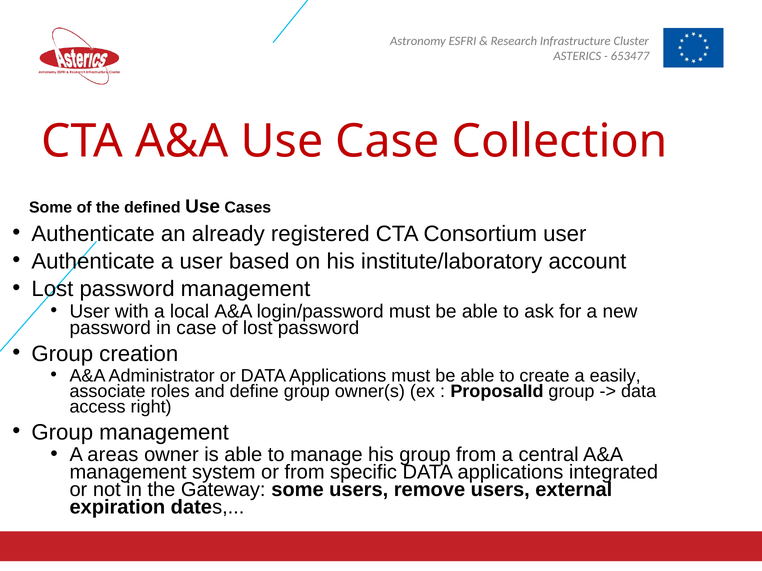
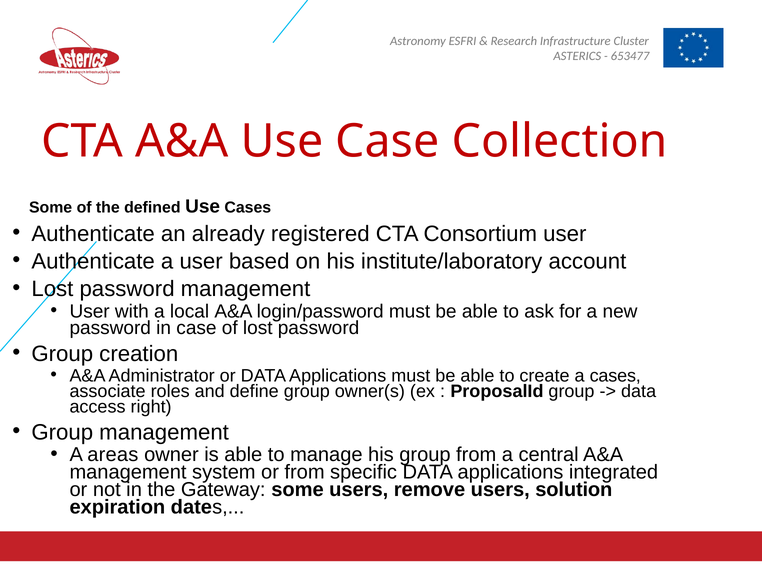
a easily: easily -> cases (615, 376)
external: external -> solution (574, 490)
